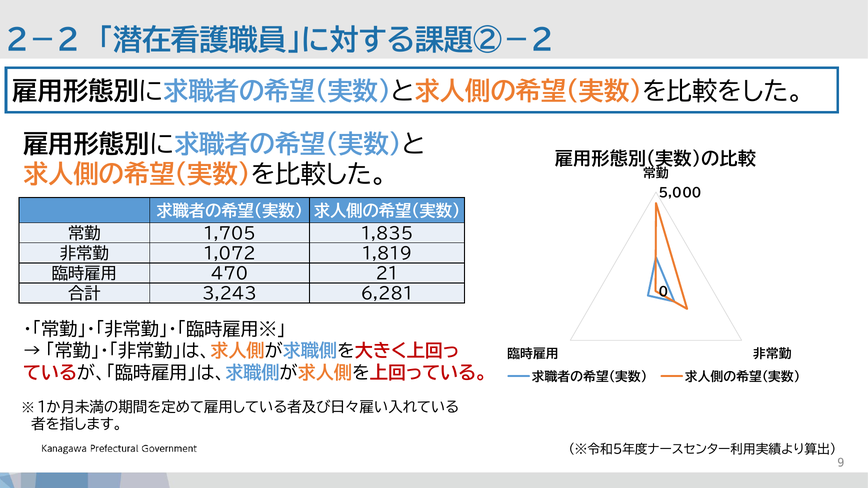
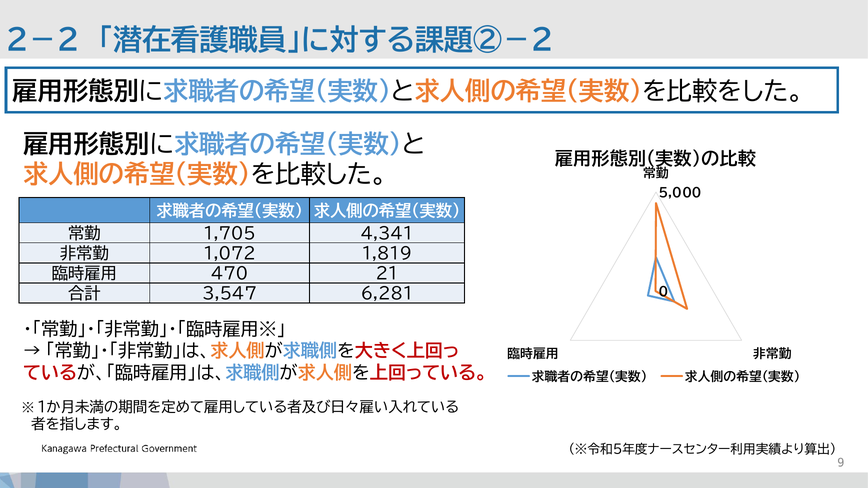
1,835: 1,835 -> 4,341 (387, 234)
3,243: 3,243 -> 3,547 (230, 294)
